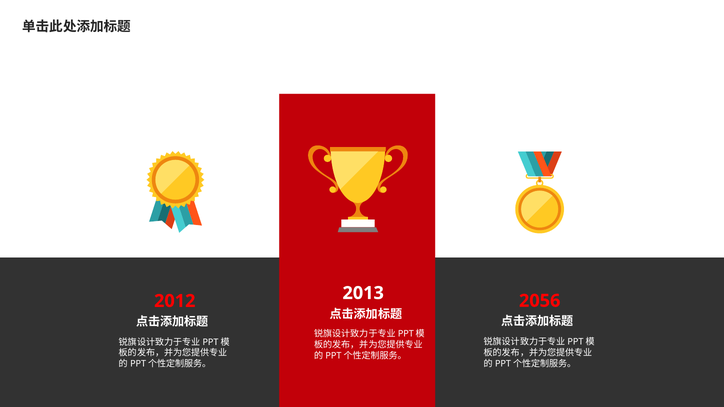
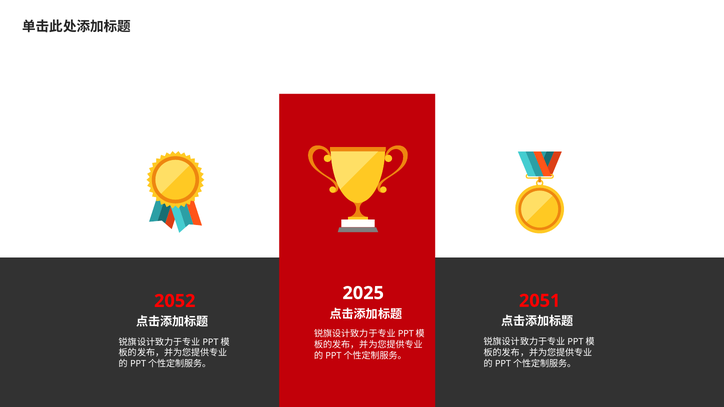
2013: 2013 -> 2025 (363, 293)
2056: 2056 -> 2051 (540, 301)
2012: 2012 -> 2052 (175, 301)
